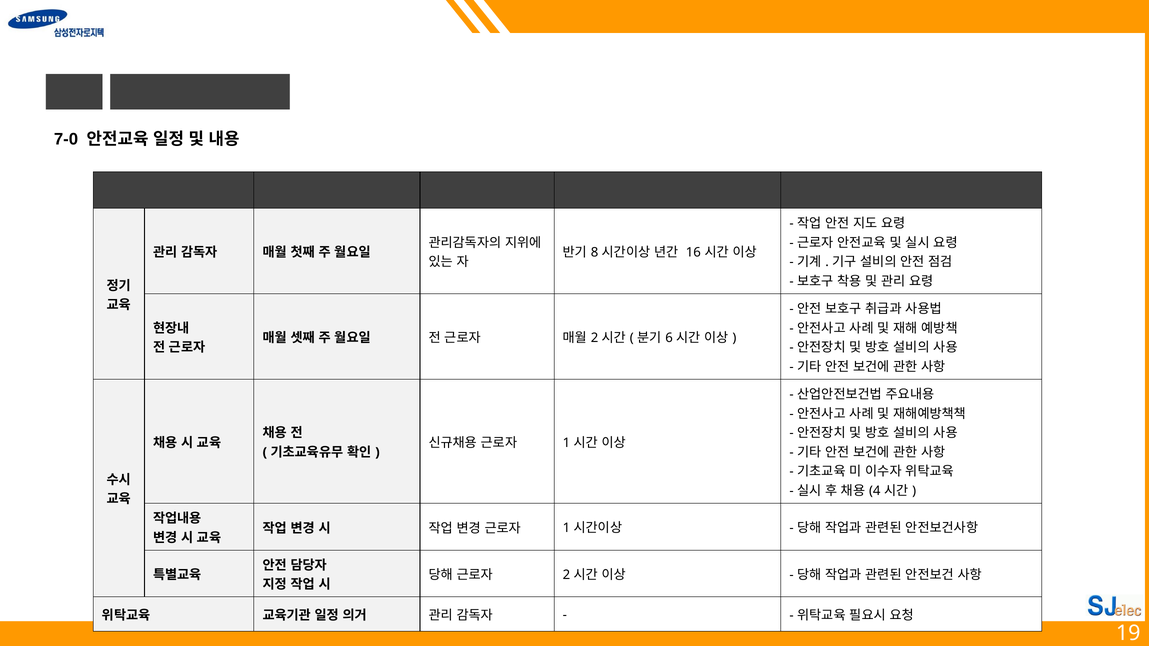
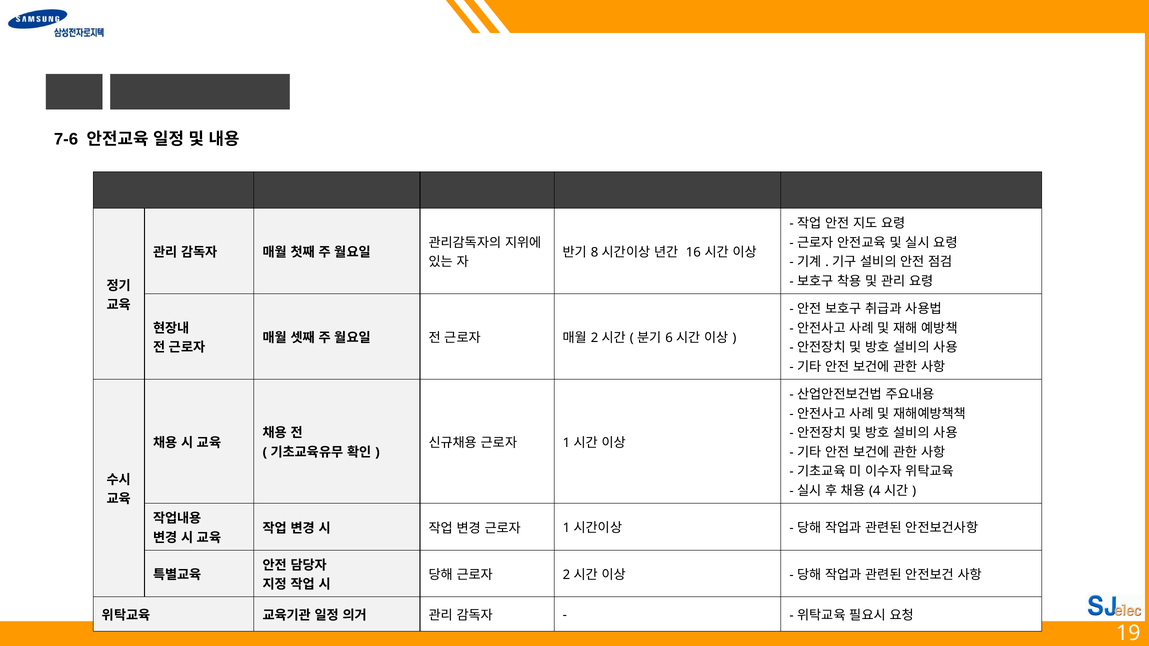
7-0: 7-0 -> 7-6 (66, 139)
